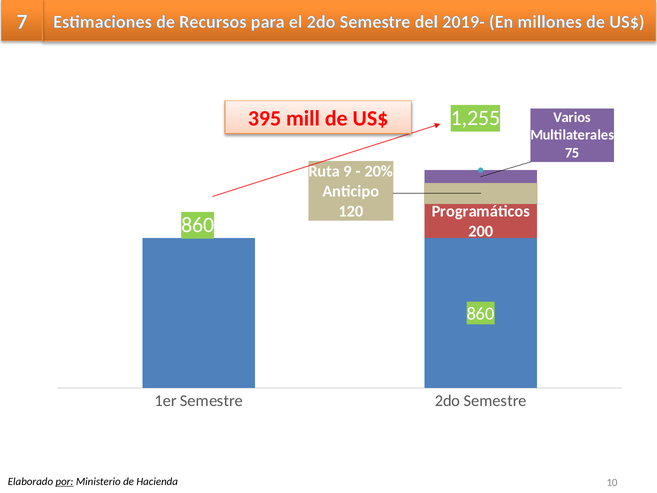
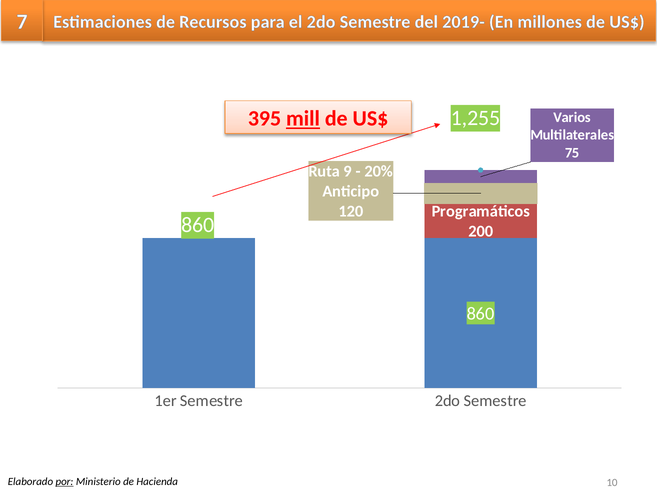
mill underline: none -> present (303, 119)
